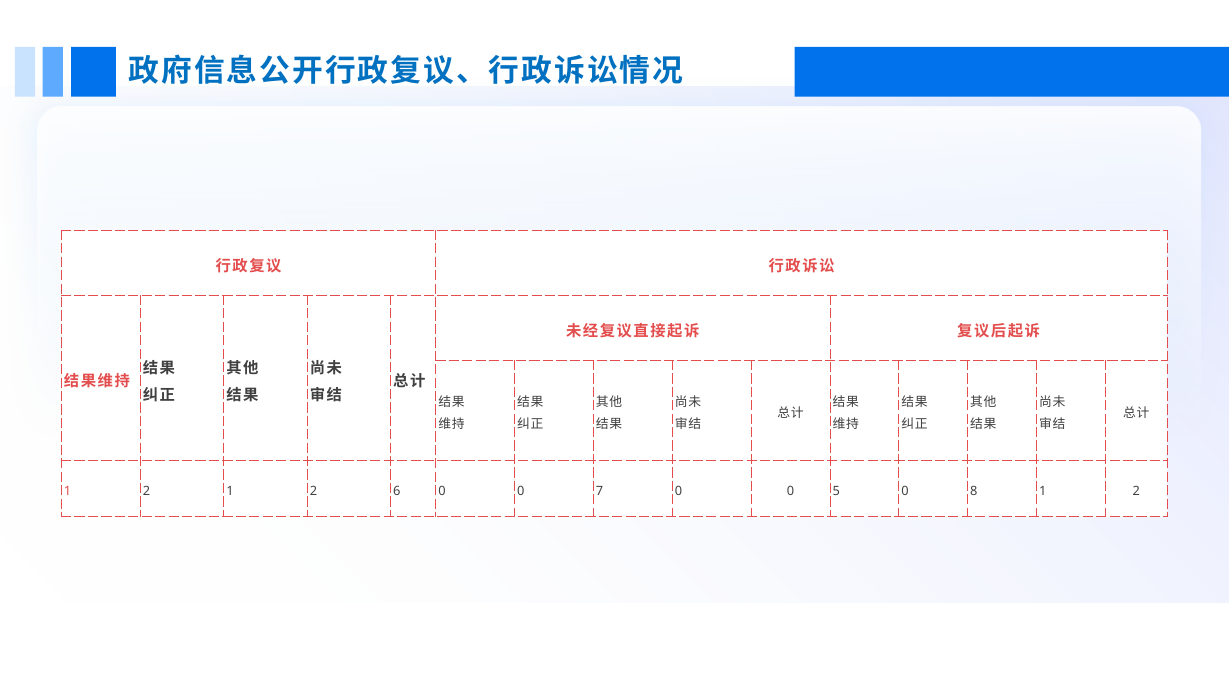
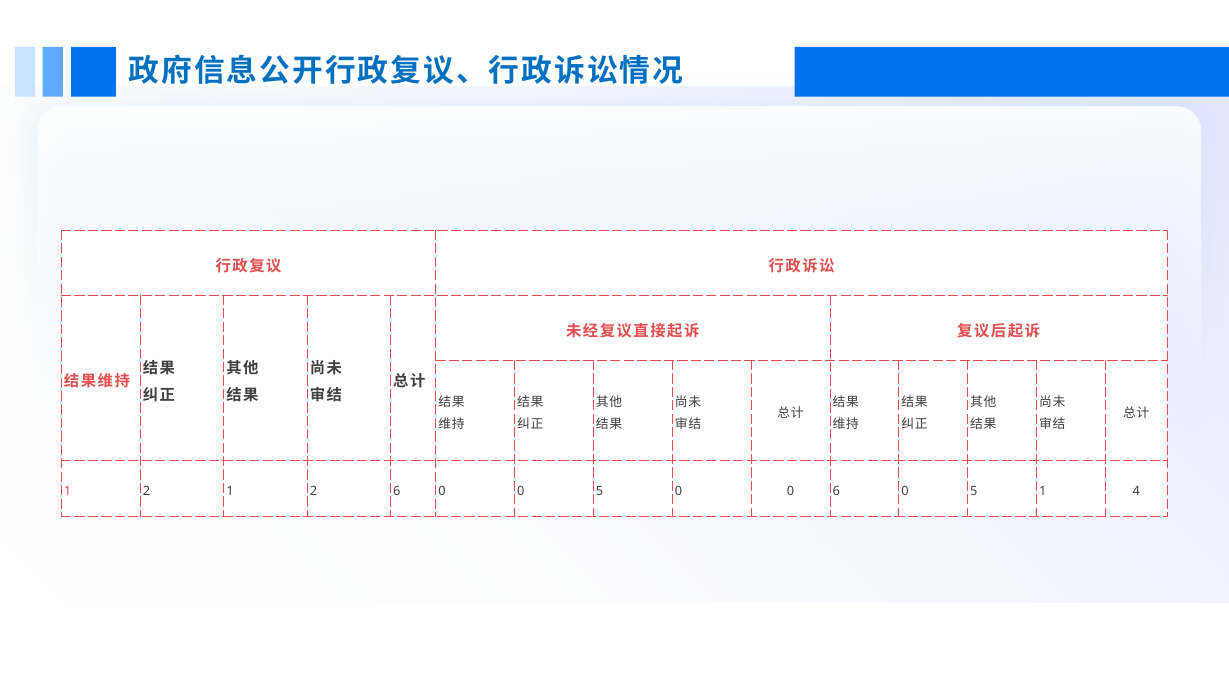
0 0 7: 7 -> 5 (600, 491)
0 5: 5 -> 6 (836, 491)
8: 8 -> 5 (974, 491)
2: 2 -> 4 (1136, 491)
